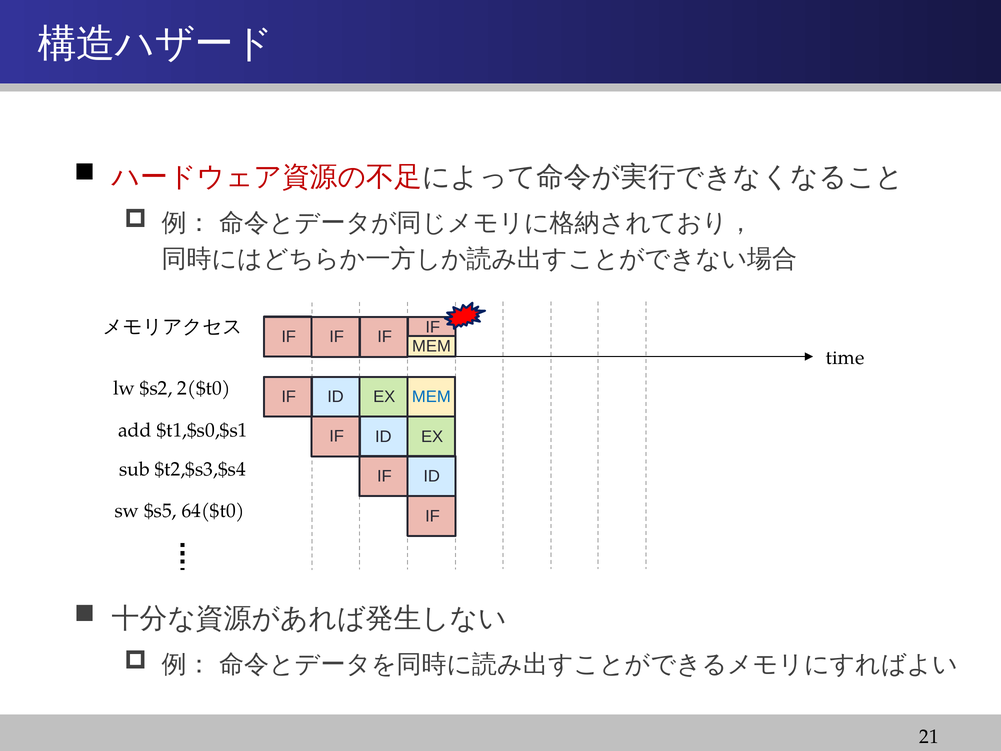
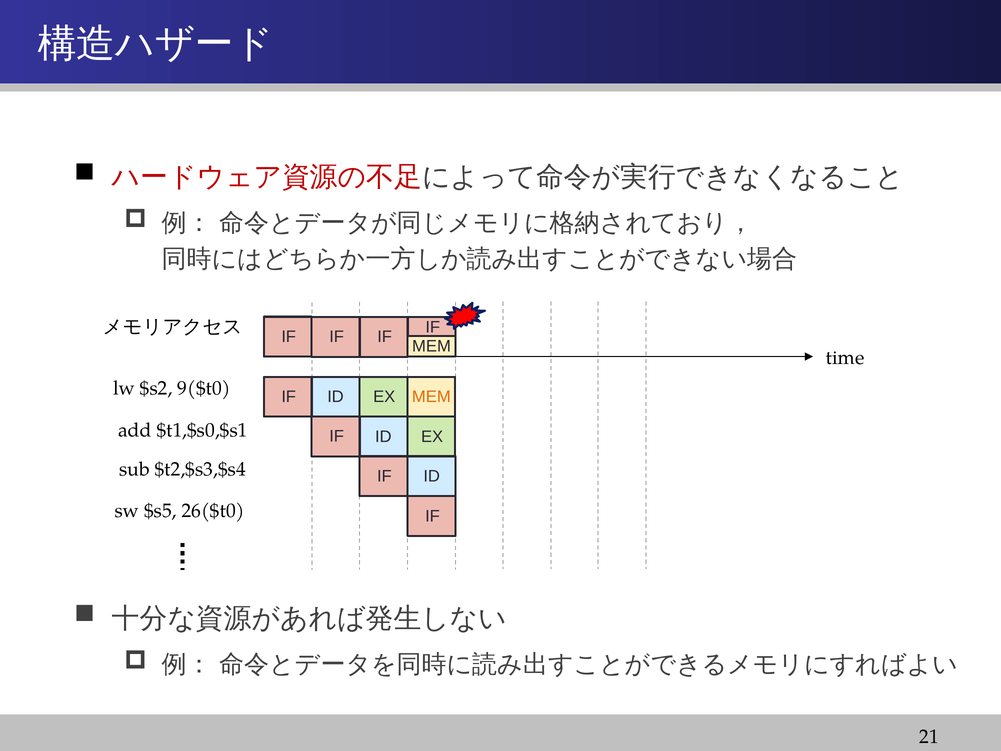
2($t0: 2($t0 -> 9($t0 (204, 388)
MEM colour: blue -> orange (431, 397)
64($t0: 64($t0 -> 26($t0 (213, 511)
